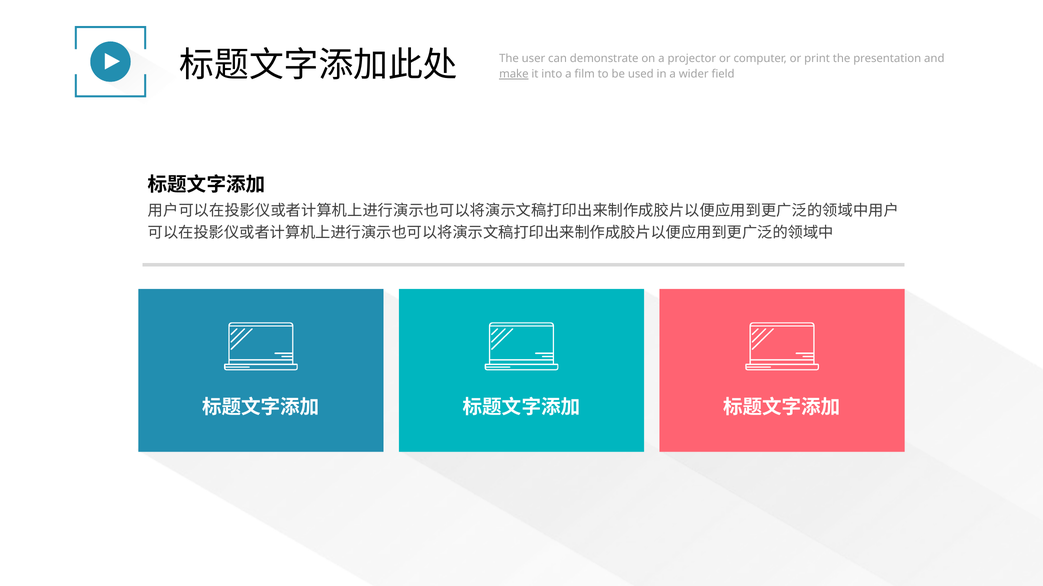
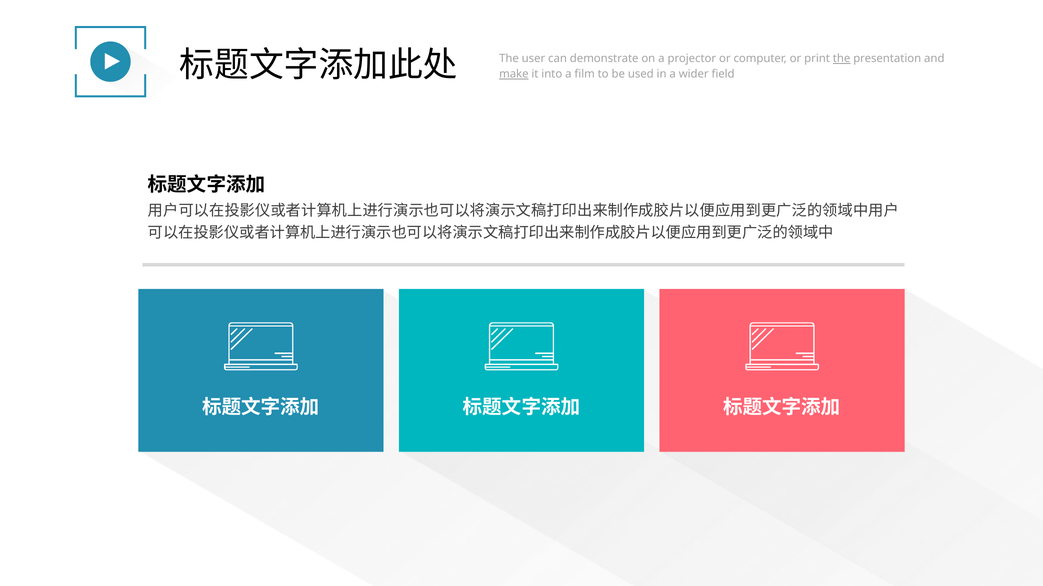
the underline: none -> present (842, 59)
